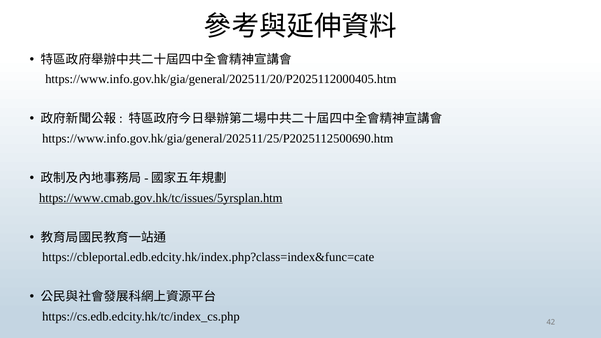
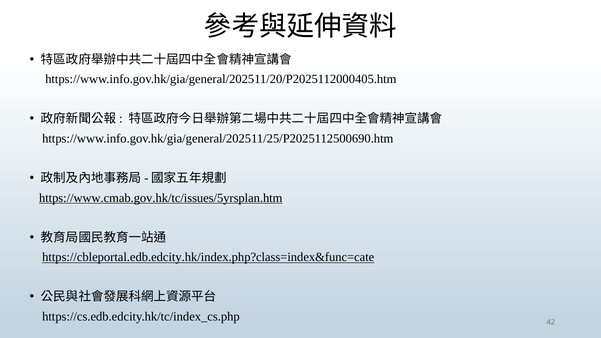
https://cbleportal.edb.edcity.hk/index.php?class=index&func=cate underline: none -> present (208, 257)
